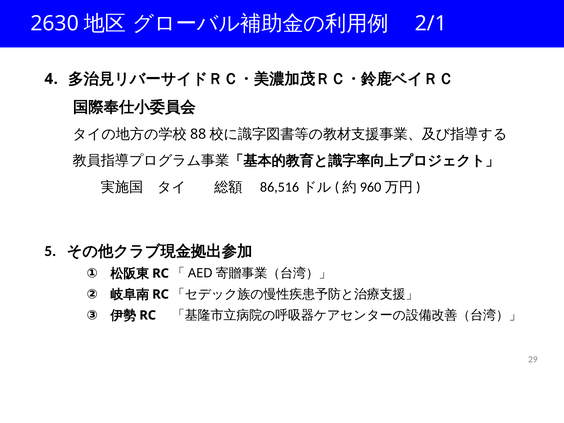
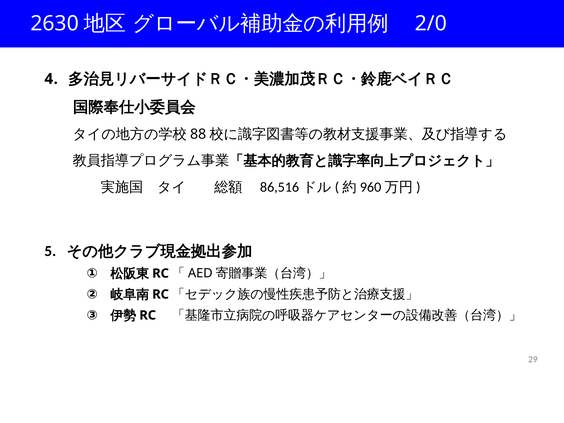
2/1: 2/1 -> 2/0 (431, 24)
